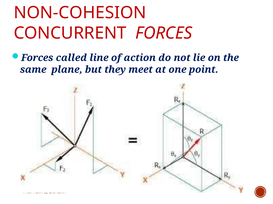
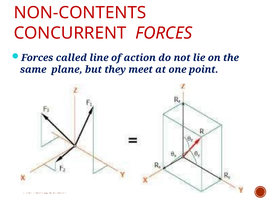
NON-COHESION: NON-COHESION -> NON-CONTENTS (80, 13)
